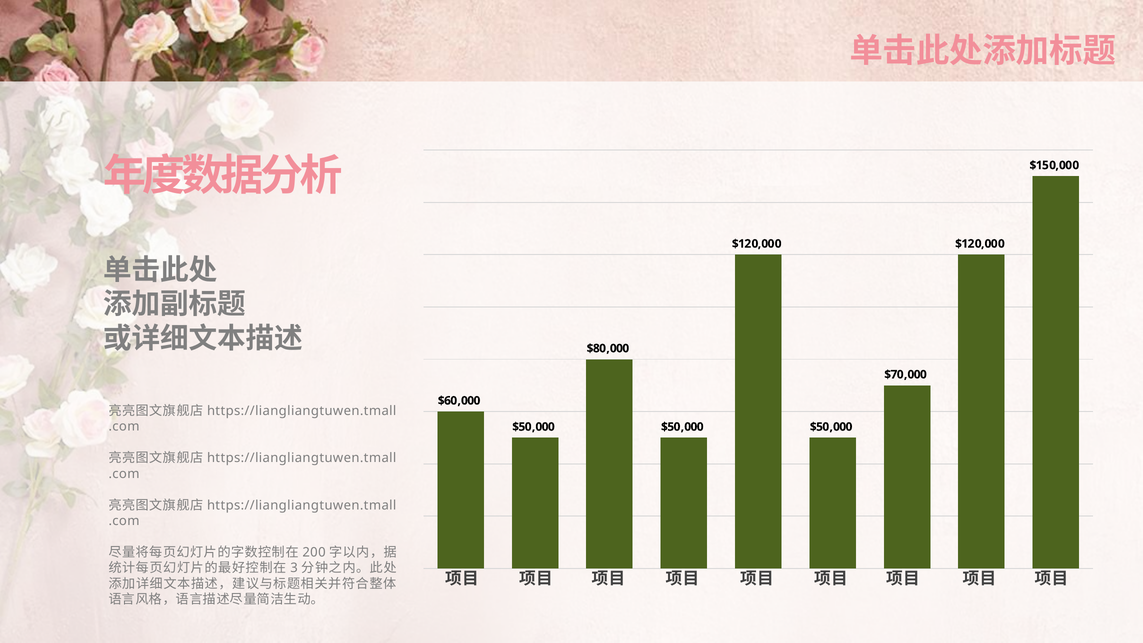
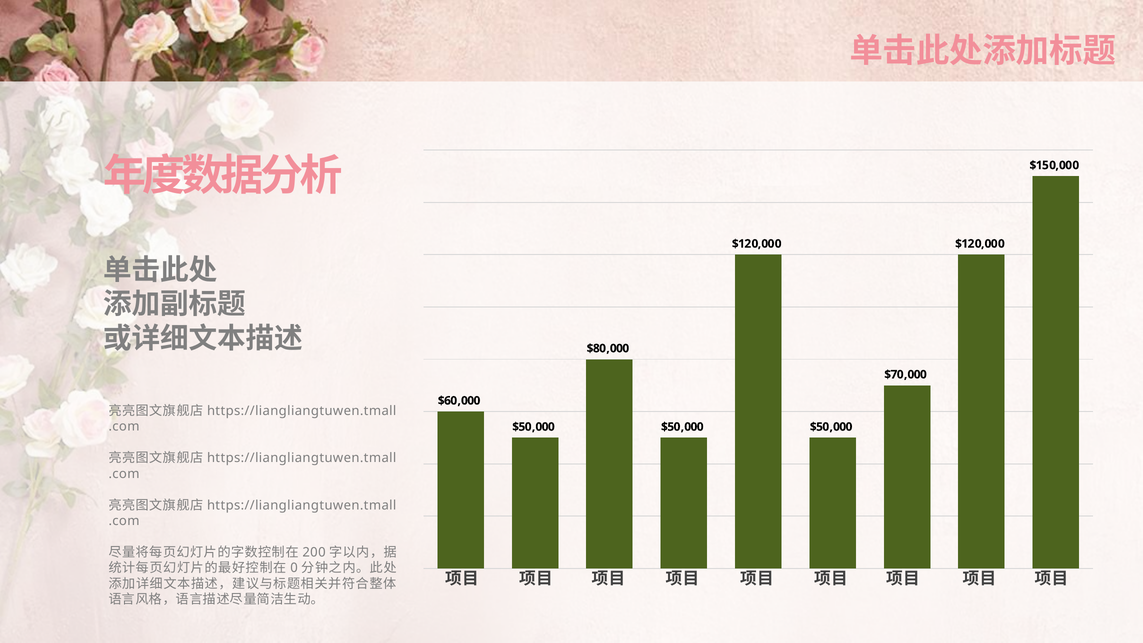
3: 3 -> 0 (294, 568)
